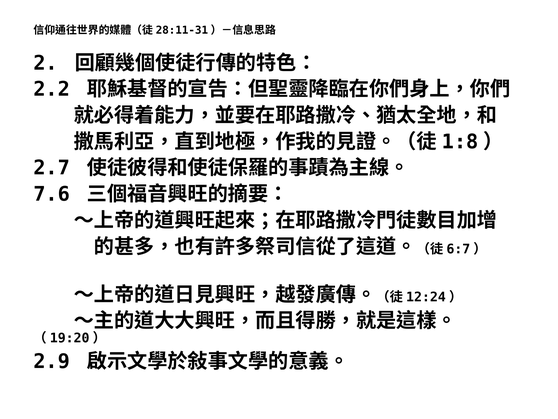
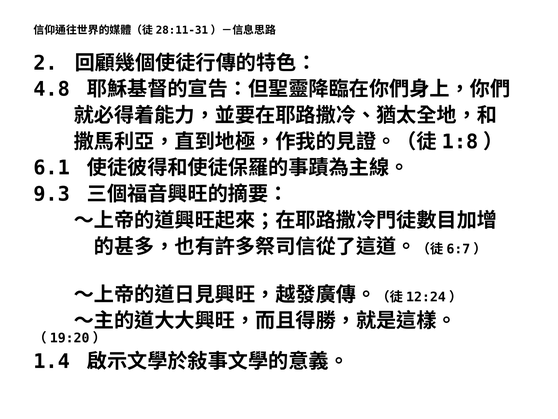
2.2: 2.2 -> 4.8 (52, 89)
2.7: 2.7 -> 6.1 (52, 168)
7.6: 7.6 -> 9.3 (52, 194)
2.9: 2.9 -> 1.4 (52, 361)
